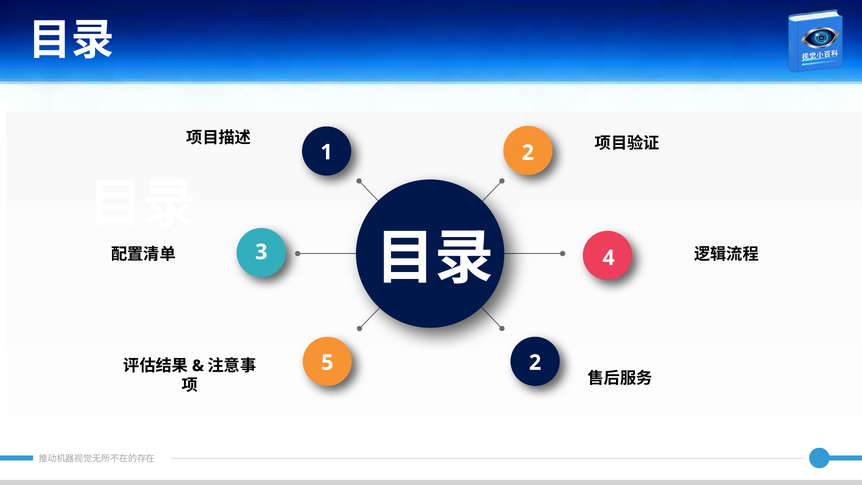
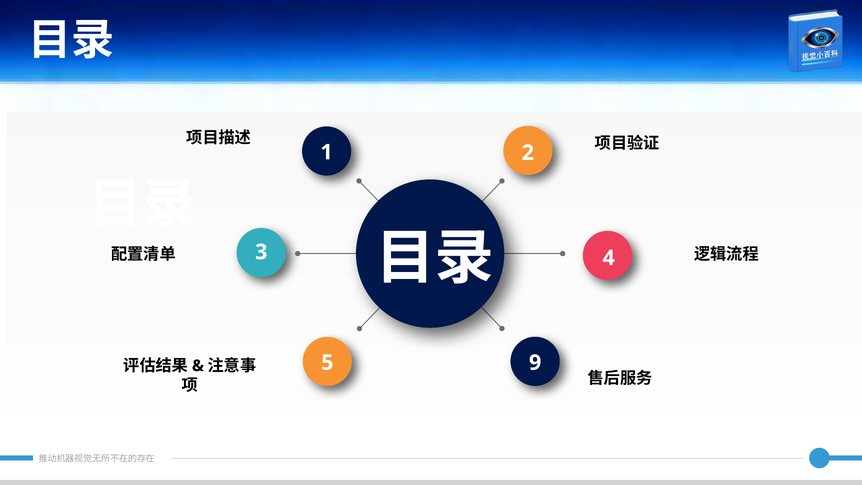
5 2: 2 -> 9 (535, 363)
